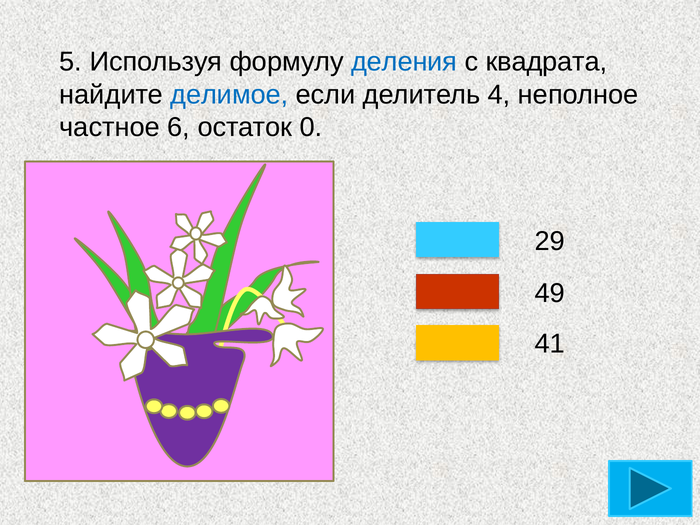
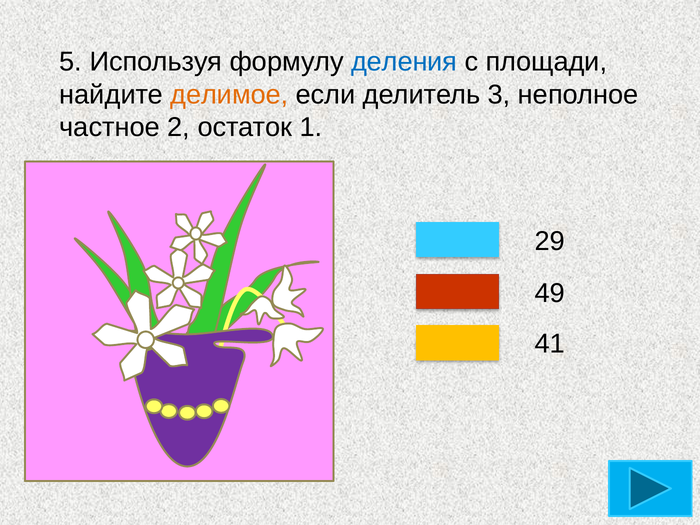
квадрата: квадрата -> площади (546, 62)
делимое colour: blue -> orange (229, 95)
4: 4 -> 3 (499, 95)
6: 6 -> 2 (179, 127)
0: 0 -> 1 (311, 127)
